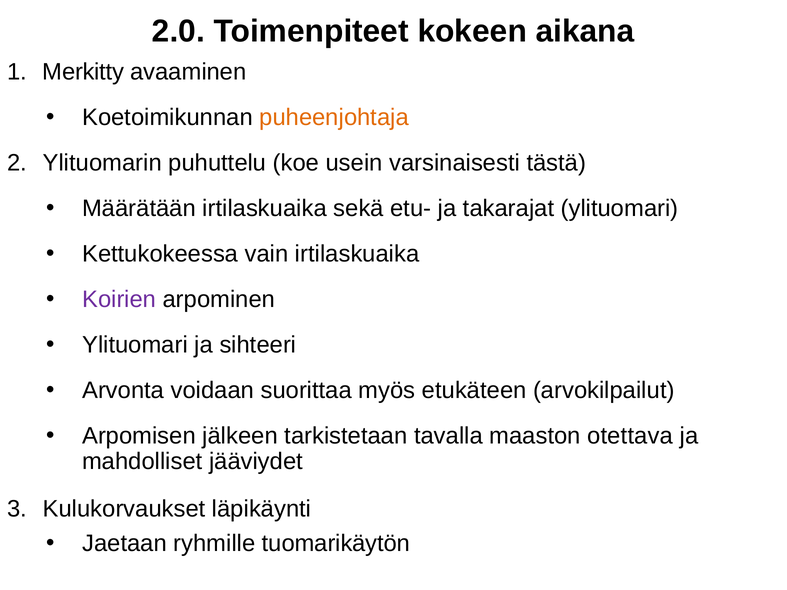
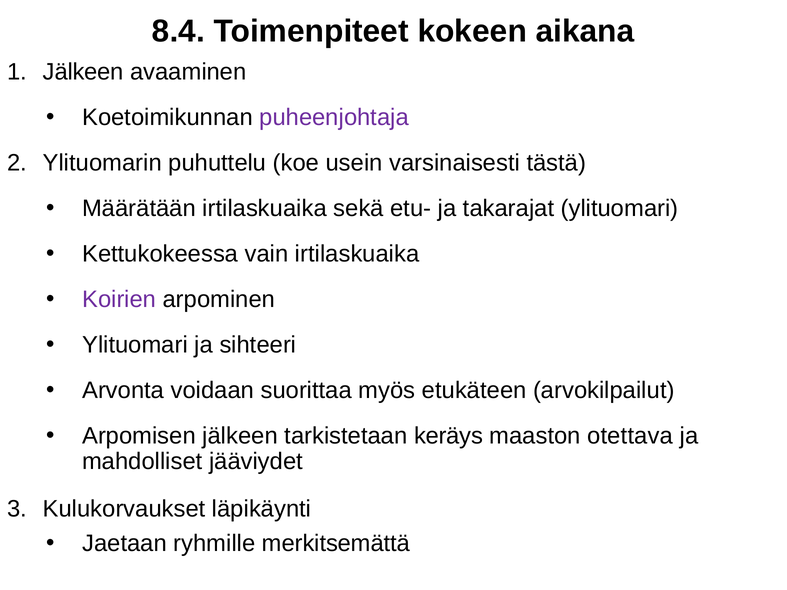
2.0: 2.0 -> 8.4 (178, 31)
Merkitty: Merkitty -> Jälkeen (83, 72)
puheenjohtaja colour: orange -> purple (334, 117)
tavalla: tavalla -> keräys (449, 436)
tuomarikäytön: tuomarikäytön -> merkitsemättä (336, 544)
